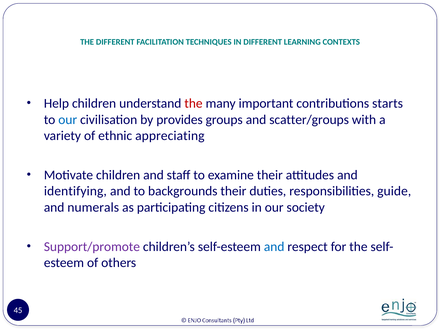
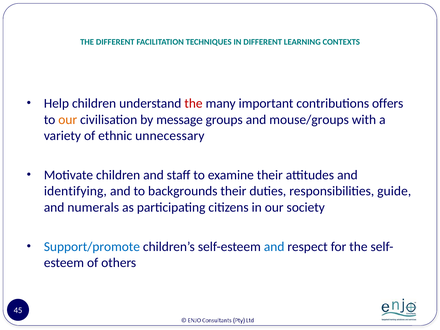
starts: starts -> offers (388, 103)
our colour: blue -> orange (68, 120)
provides: provides -> message (180, 120)
scatter/groups: scatter/groups -> mouse/groups (309, 120)
appreciating: appreciating -> unnecessary (170, 136)
Support/promote colour: purple -> blue (92, 247)
